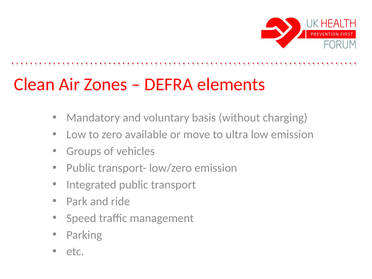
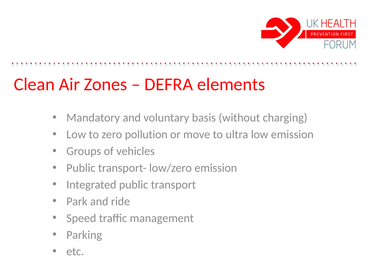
available: available -> pollution (146, 134)
